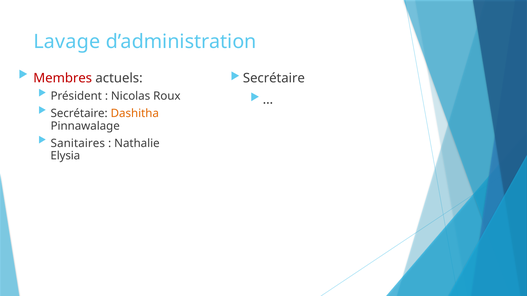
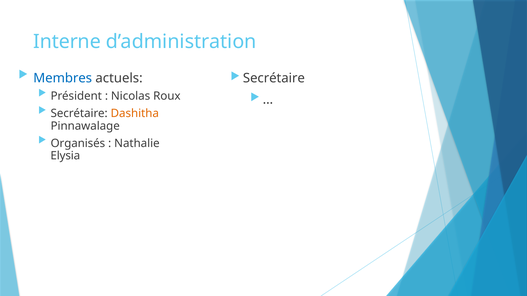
Lavage: Lavage -> Interne (67, 42)
Membres colour: red -> blue (63, 78)
Sanitaires: Sanitaires -> Organisés (78, 144)
